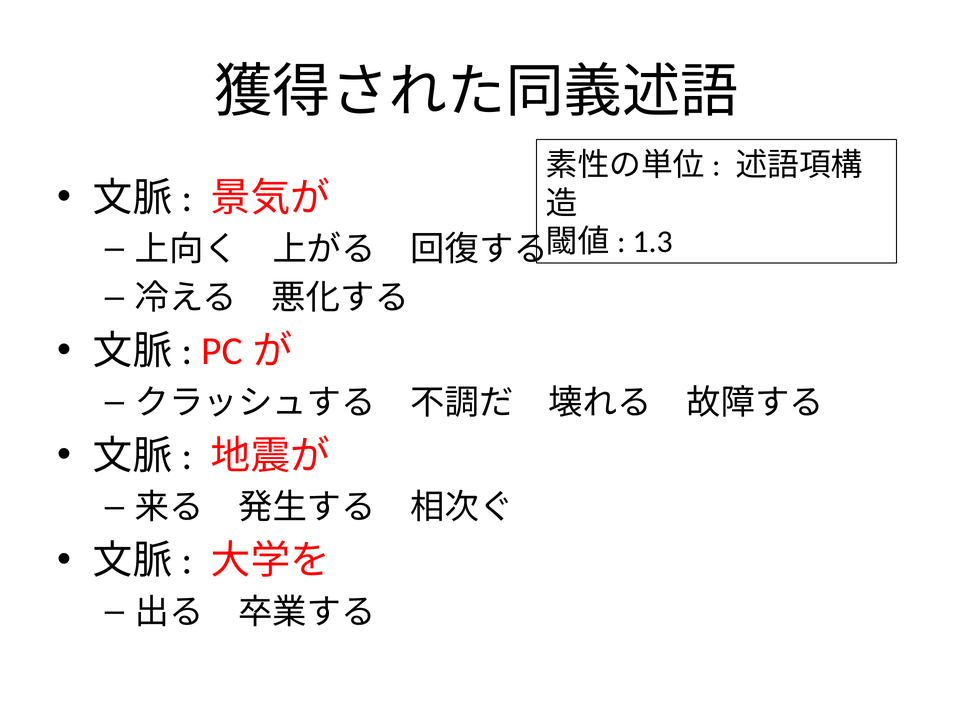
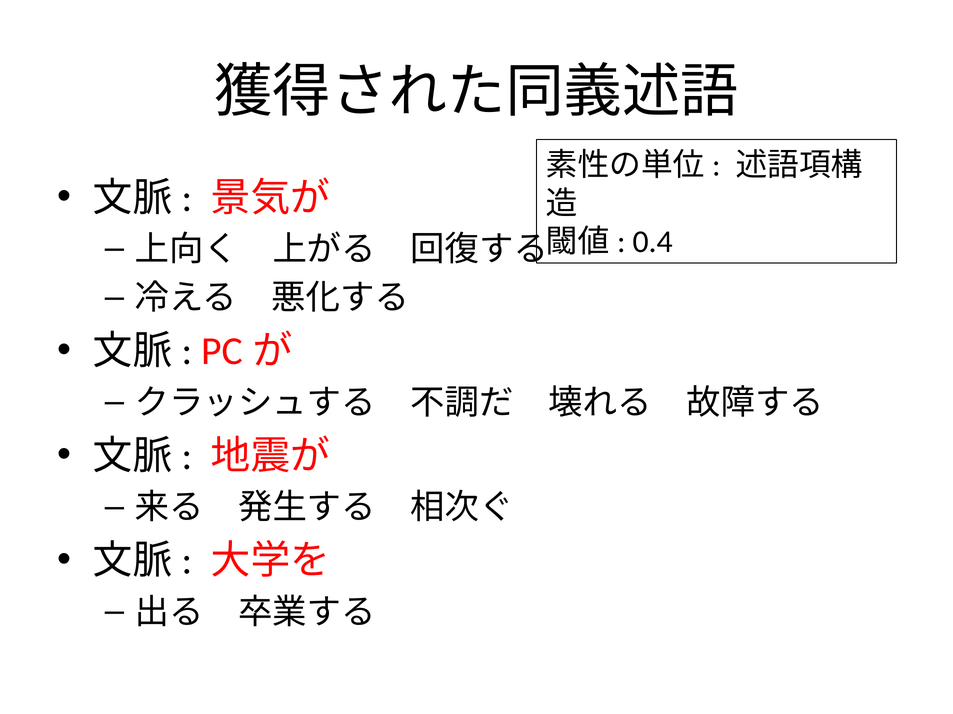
1.3: 1.3 -> 0.4 (653, 242)
